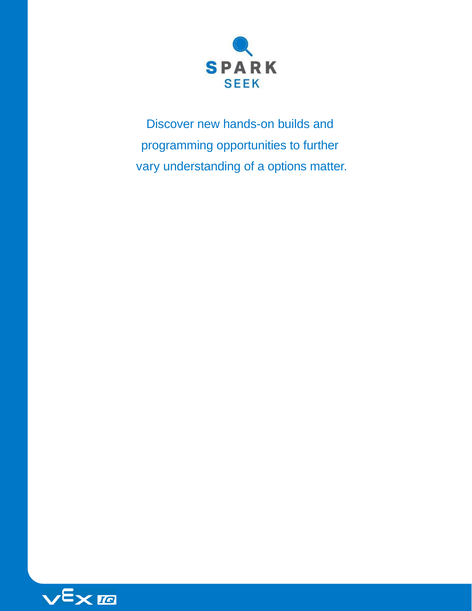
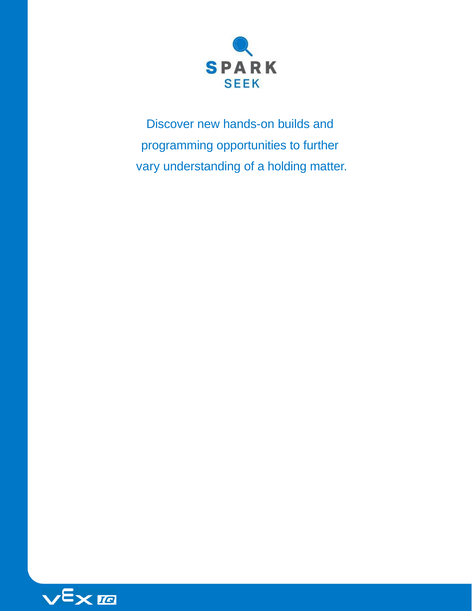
options: options -> holding (287, 166)
